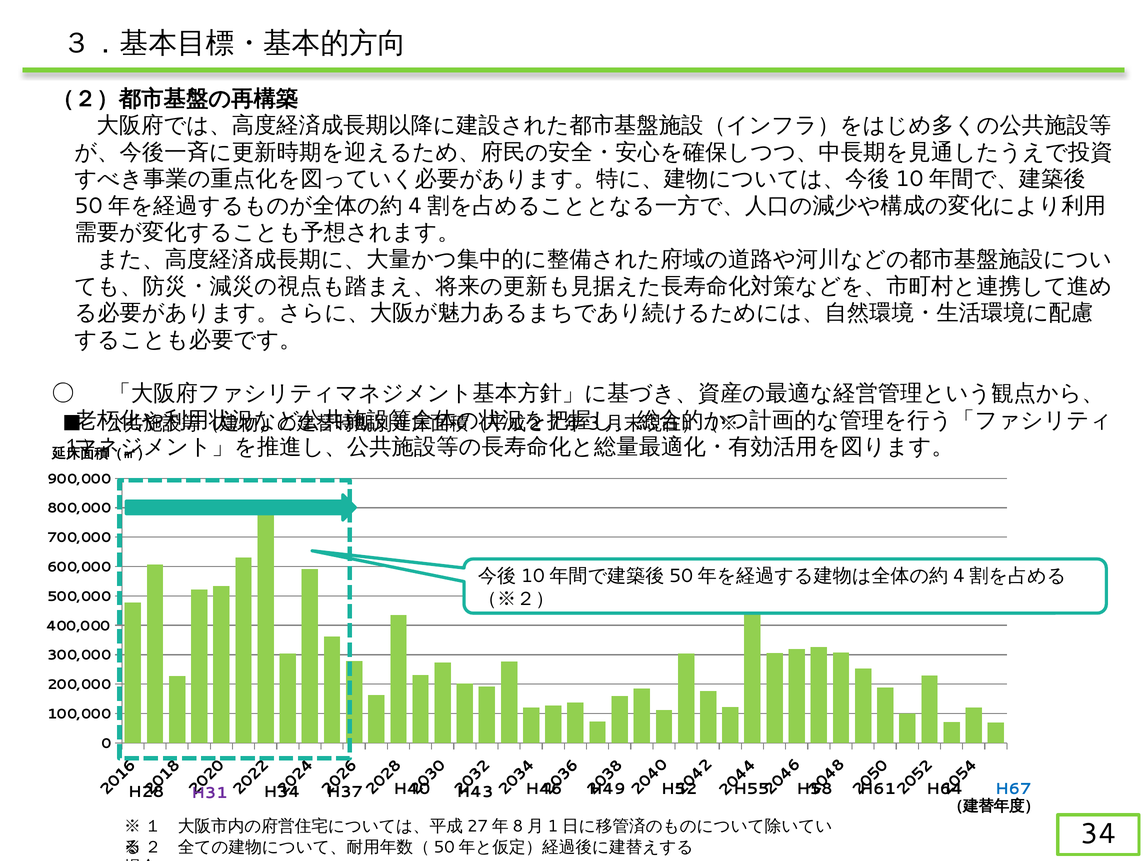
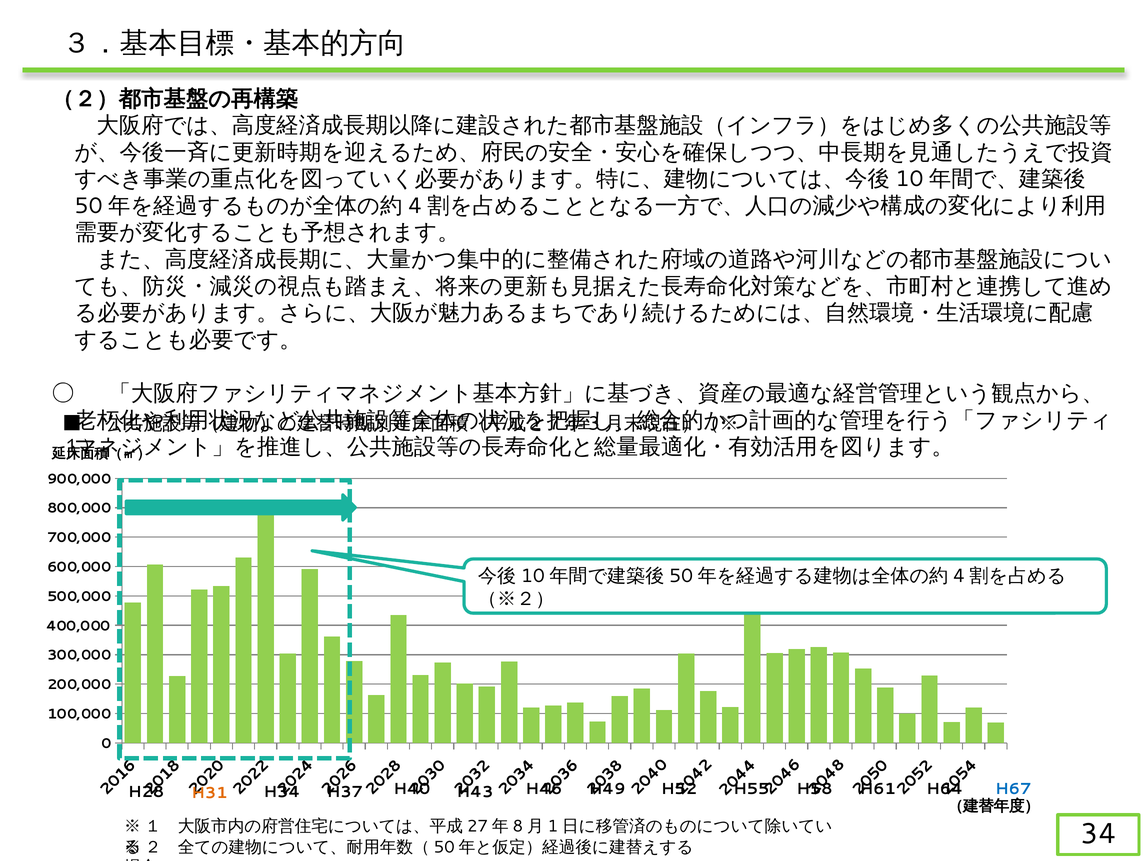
H31 colour: purple -> orange (209, 792)
